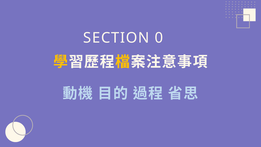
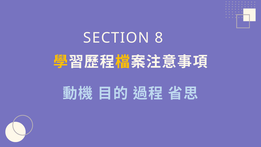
0: 0 -> 8 (159, 38)
